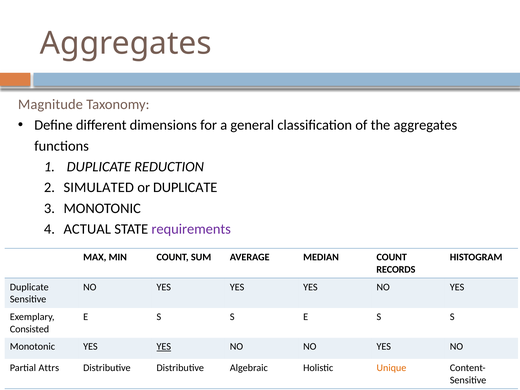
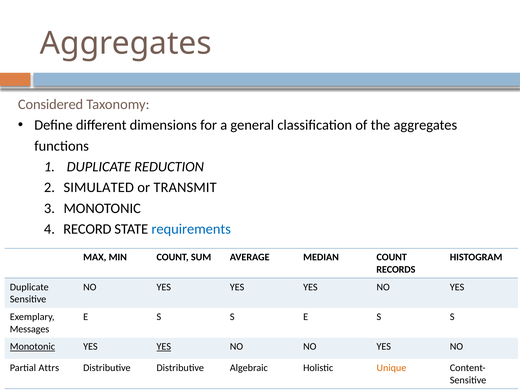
Magnitude: Magnitude -> Considered (51, 104)
or DUPLICATE: DUPLICATE -> TRANSMIT (185, 188)
ACTUAL: ACTUAL -> RECORD (87, 229)
requirements colour: purple -> blue (191, 229)
Consisted: Consisted -> Messages (30, 329)
Monotonic underline: none -> present (32, 347)
